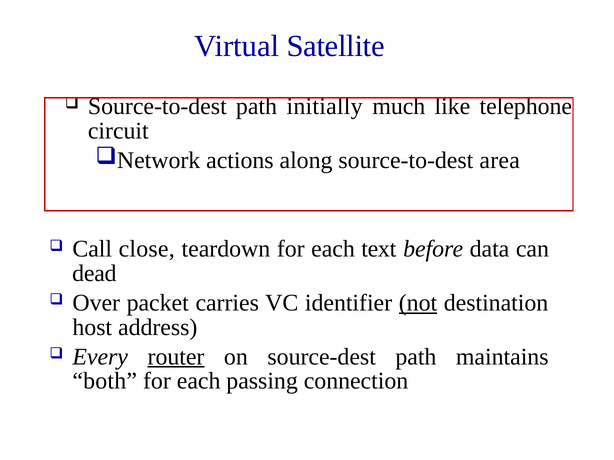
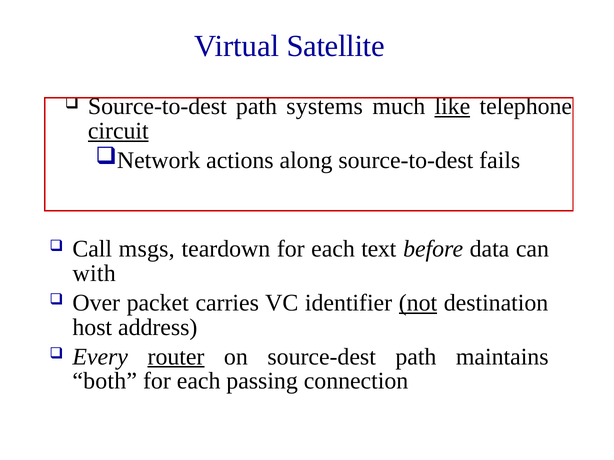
initially: initially -> systems (325, 107)
like underline: none -> present (452, 107)
circuit underline: none -> present (118, 131)
area: area -> fails (500, 161)
close: close -> msgs (147, 249)
dead: dead -> with (94, 274)
